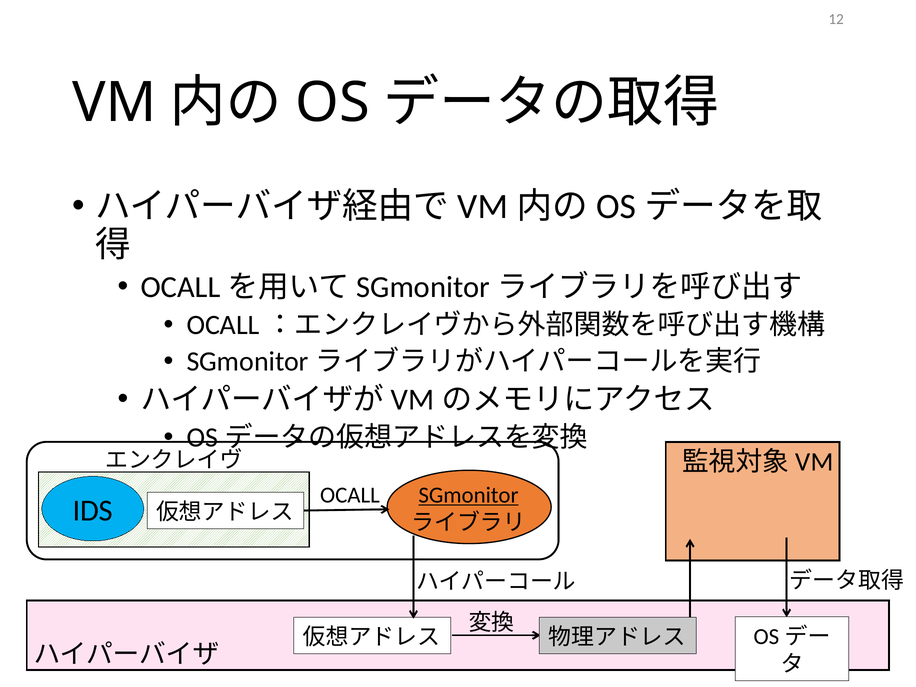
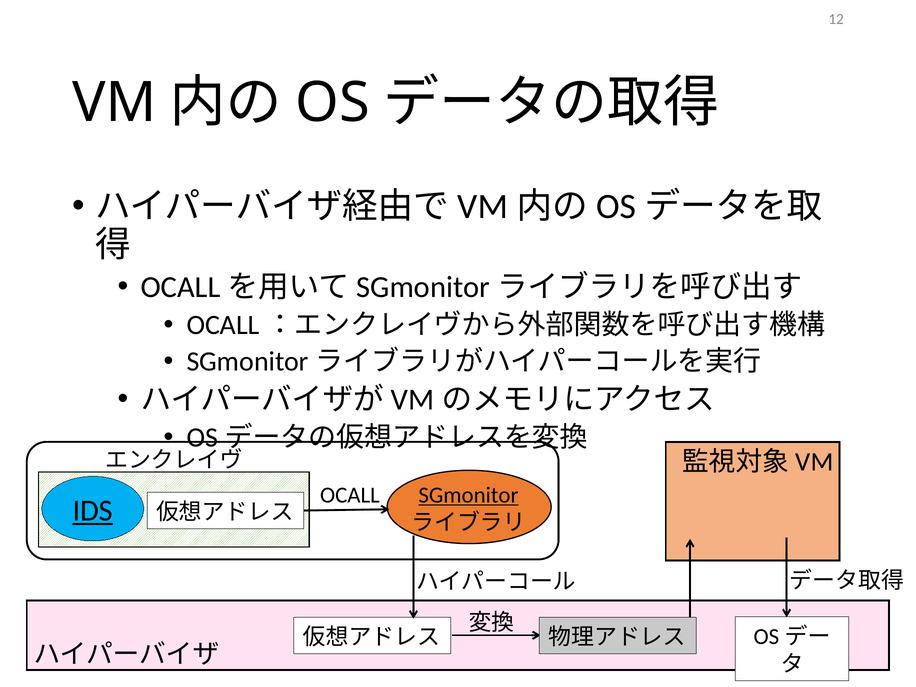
IDS underline: none -> present (93, 511)
